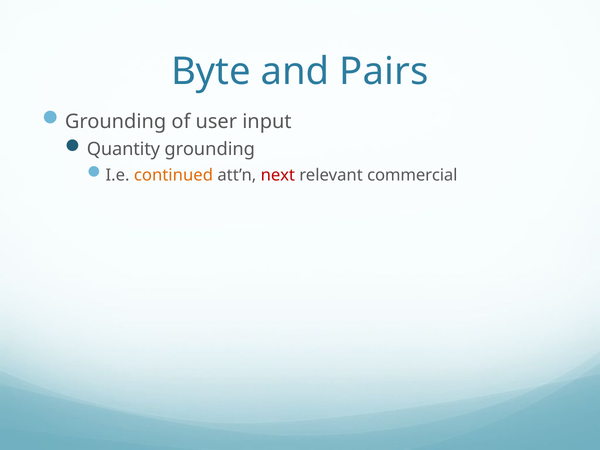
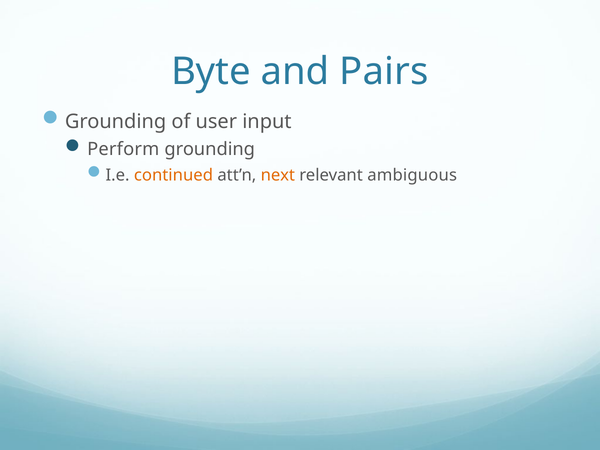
Quantity: Quantity -> Perform (123, 149)
next colour: red -> orange (278, 175)
commercial: commercial -> ambiguous (412, 175)
